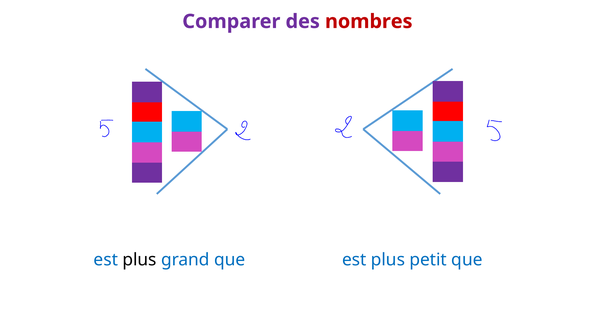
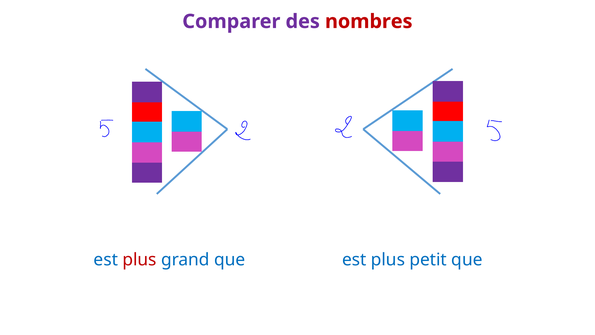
plus colour: black -> red (140, 259)
